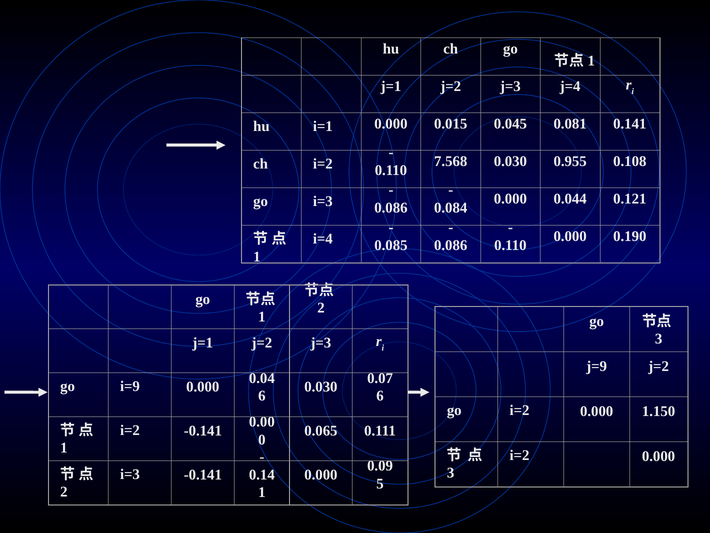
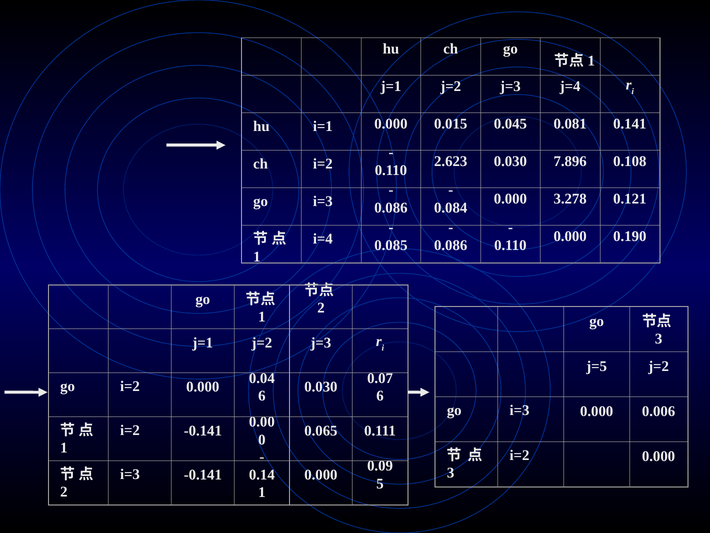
7.568: 7.568 -> 2.623 (451, 161)
0.955: 0.955 -> 7.896 (570, 161)
0.044: 0.044 -> 3.278 (570, 199)
j=9: j=9 -> j=5 (597, 366)
go i=9: i=9 -> i=2 (130, 386)
i=2: i=2 -> i=3 (520, 410)
1.150: 1.150 -> 0.006 (659, 411)
